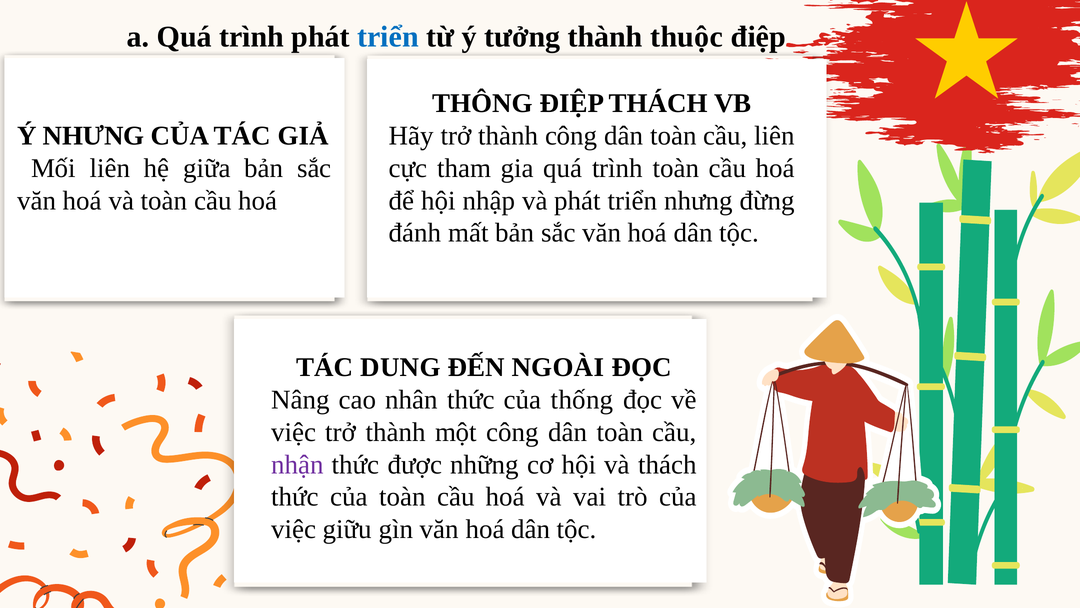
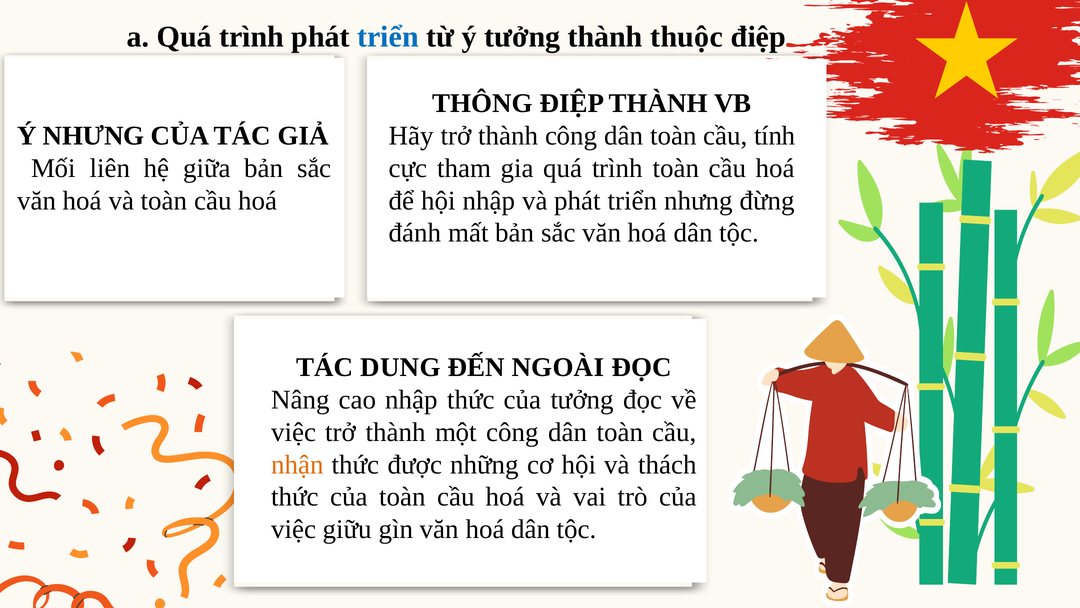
ĐIỆP THÁCH: THÁCH -> THÀNH (658, 103)
cầu liên: liên -> tính (775, 136)
cao nhân: nhân -> nhập (412, 399)
của thống: thống -> tưởng (582, 399)
nhận colour: purple -> orange (297, 464)
